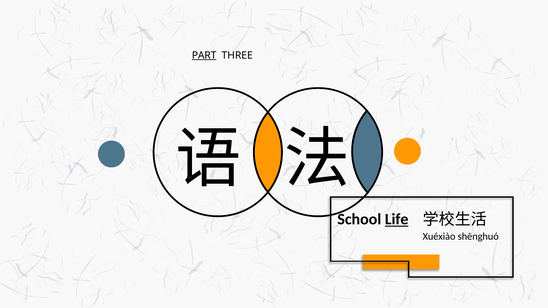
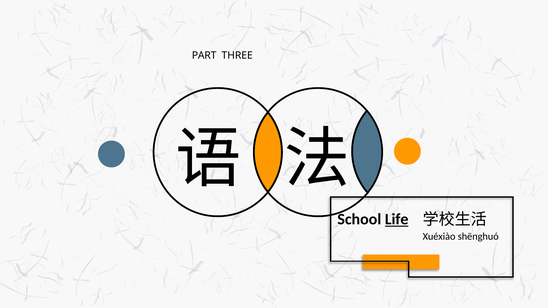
PART underline: present -> none (204, 55)
